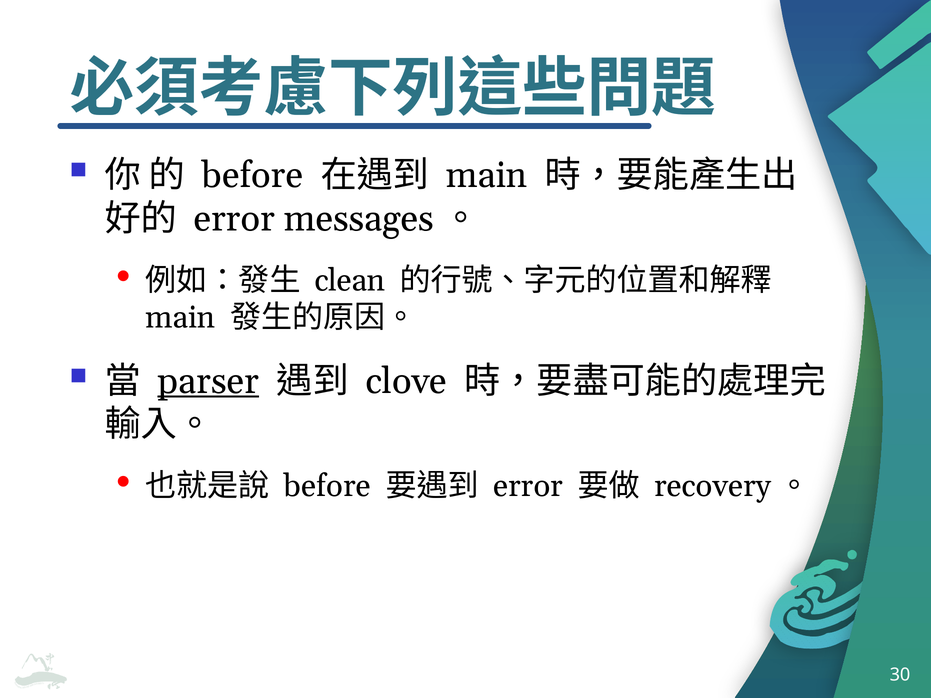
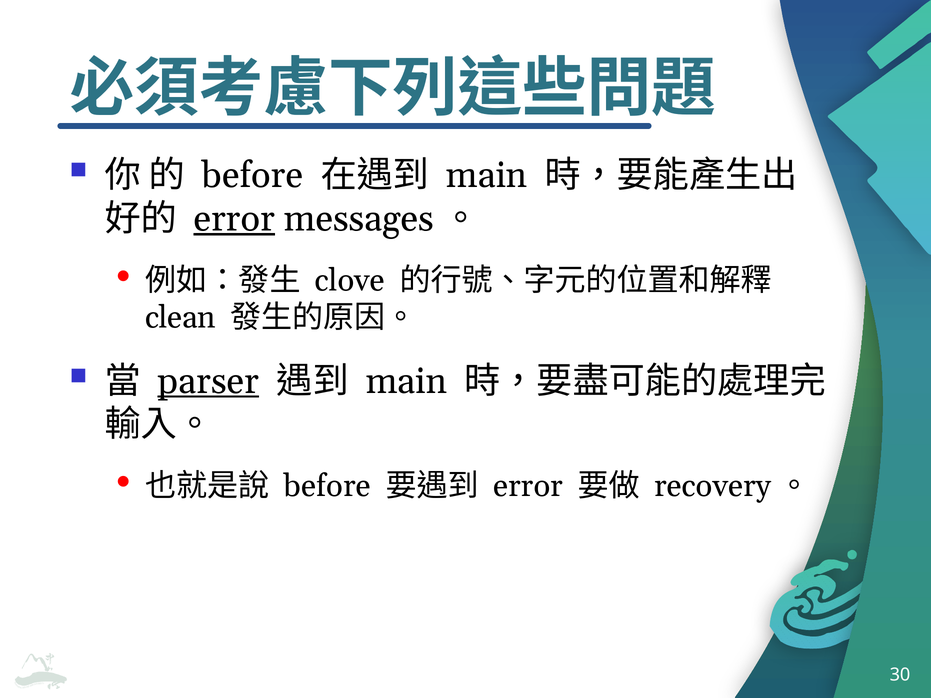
error underline: none -> present (234, 219)
clean: clean -> clove (350, 281)
main: main -> clean (180, 318)
clove: clove -> main (406, 381)
